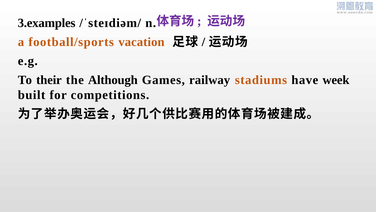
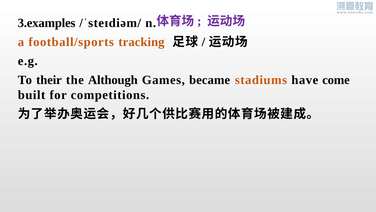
vacation: vacation -> tracking (141, 42)
railway: railway -> became (210, 80)
week: week -> come (336, 80)
